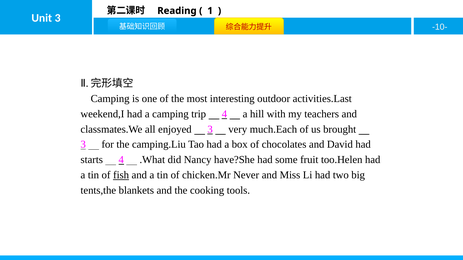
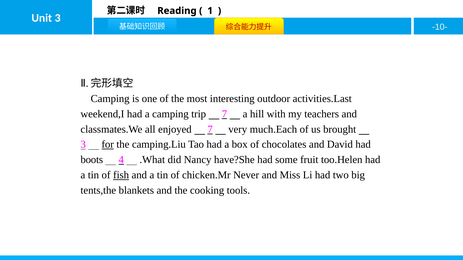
trip 4: 4 -> 7 (224, 114)
enjoyed 3: 3 -> 7 (210, 129)
for underline: none -> present (108, 145)
starts: starts -> boots (92, 160)
